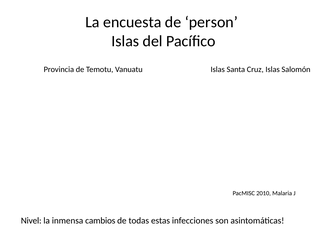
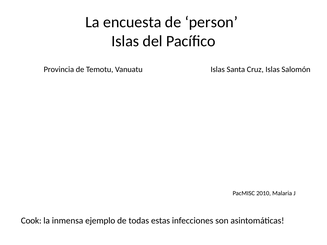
Nivel: Nivel -> Cook (31, 221)
cambios: cambios -> ejemplo (100, 221)
